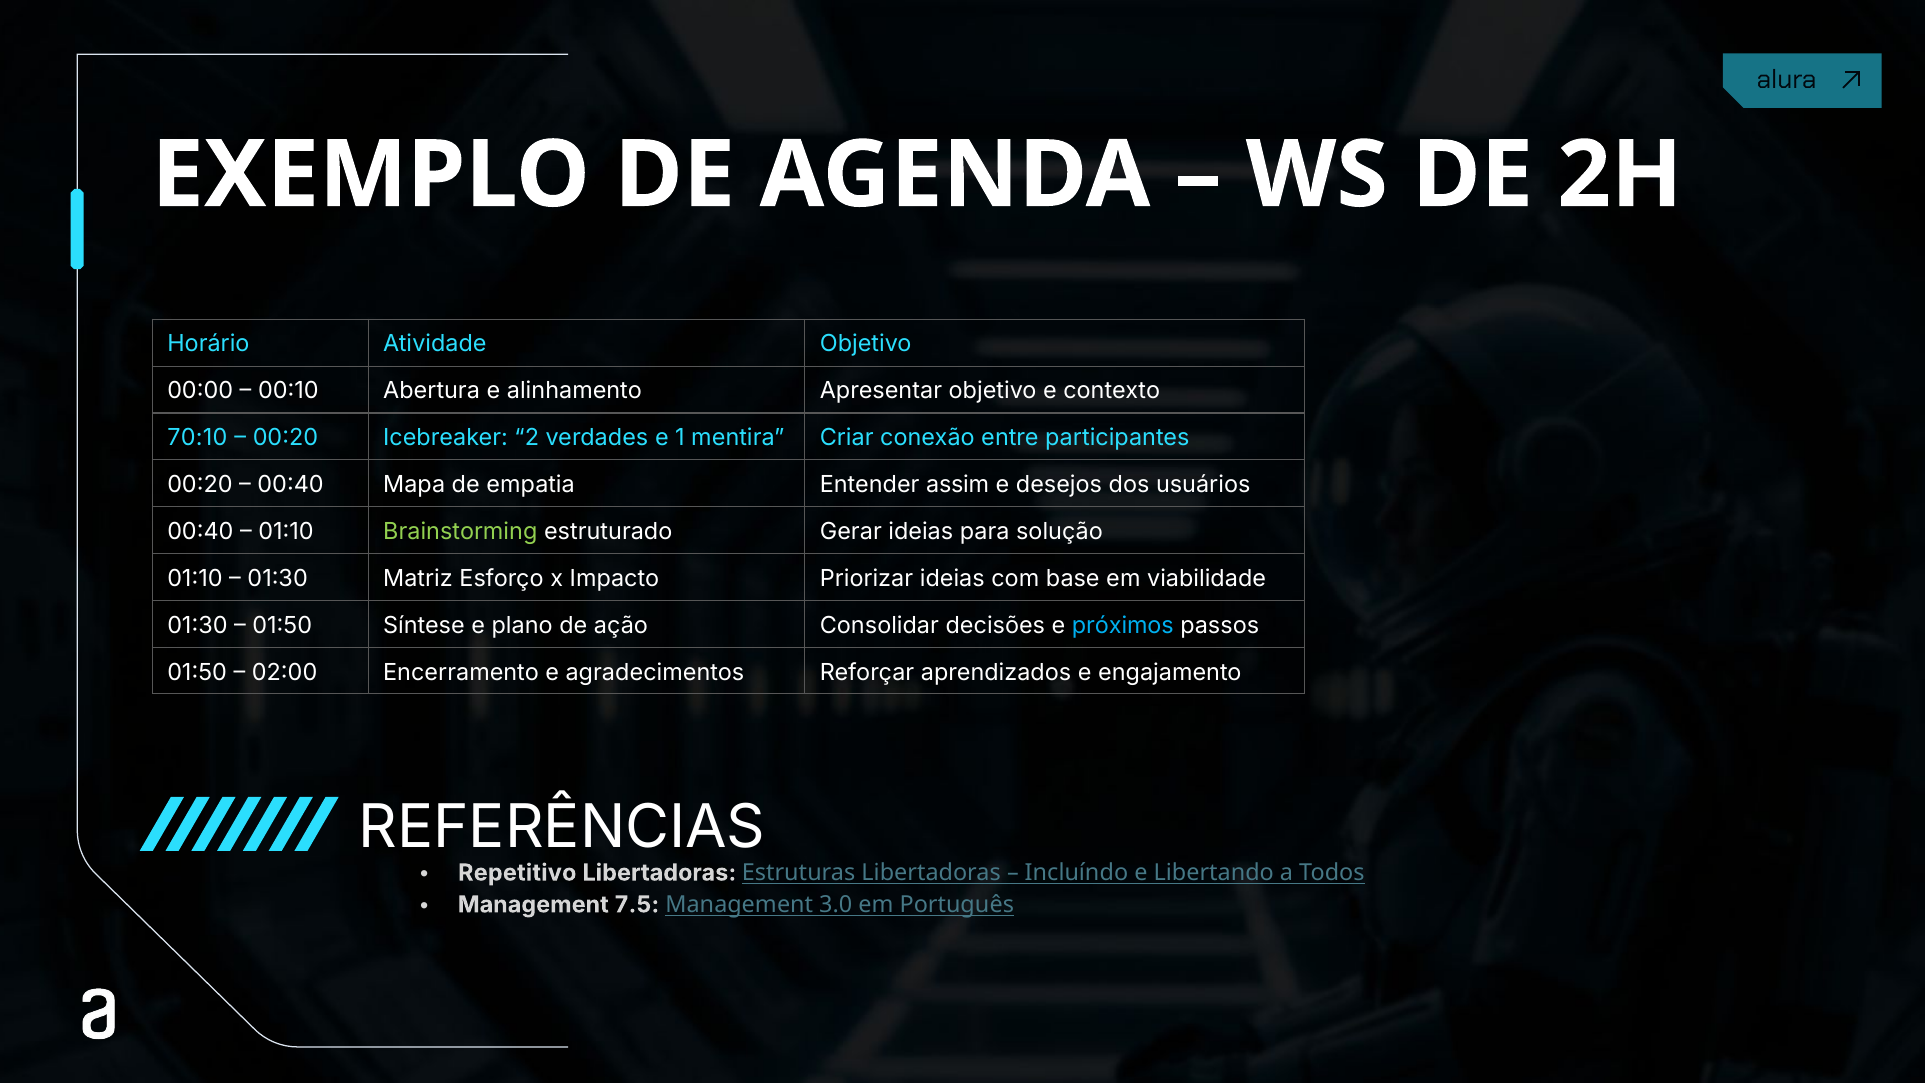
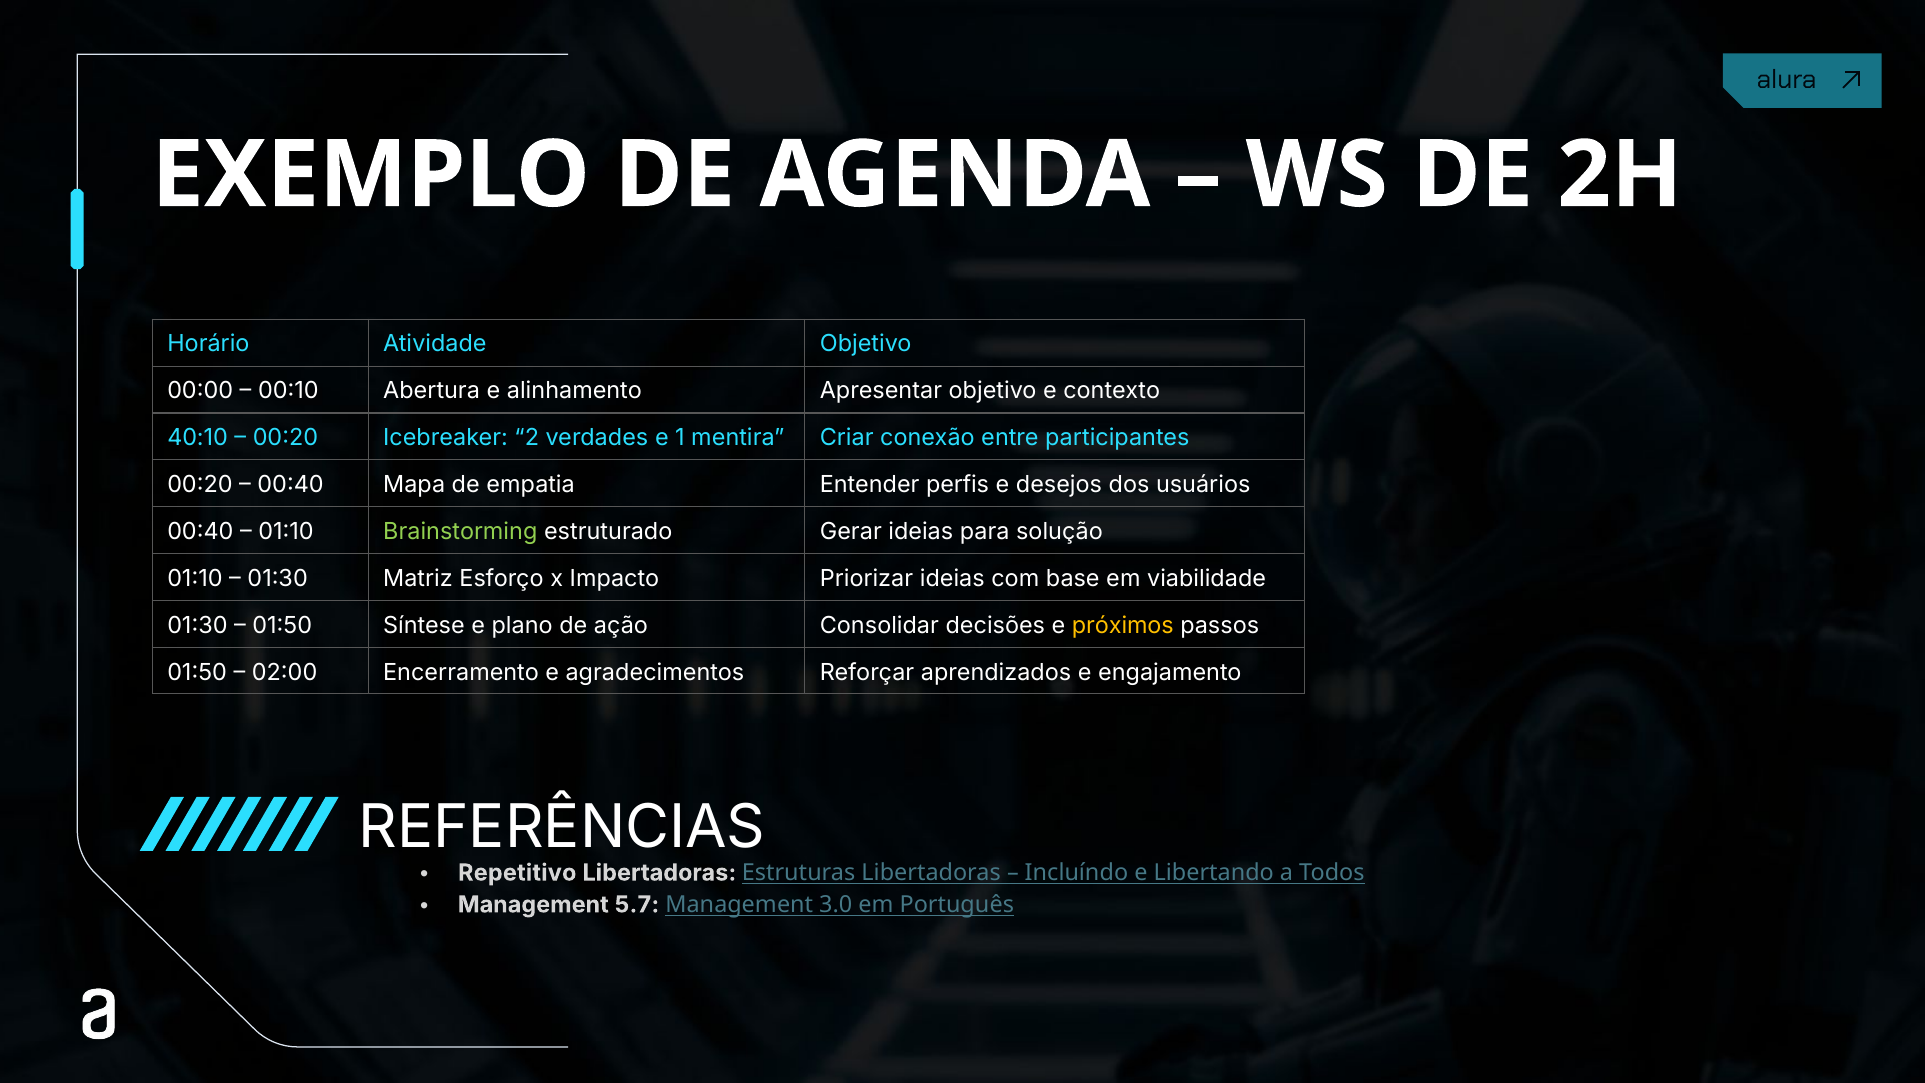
70:10: 70:10 -> 40:10 (198, 438)
assim: assim -> perfis (958, 485)
próximos colour: light blue -> yellow (1123, 625)
7.5: 7.5 -> 5.7 (637, 905)
